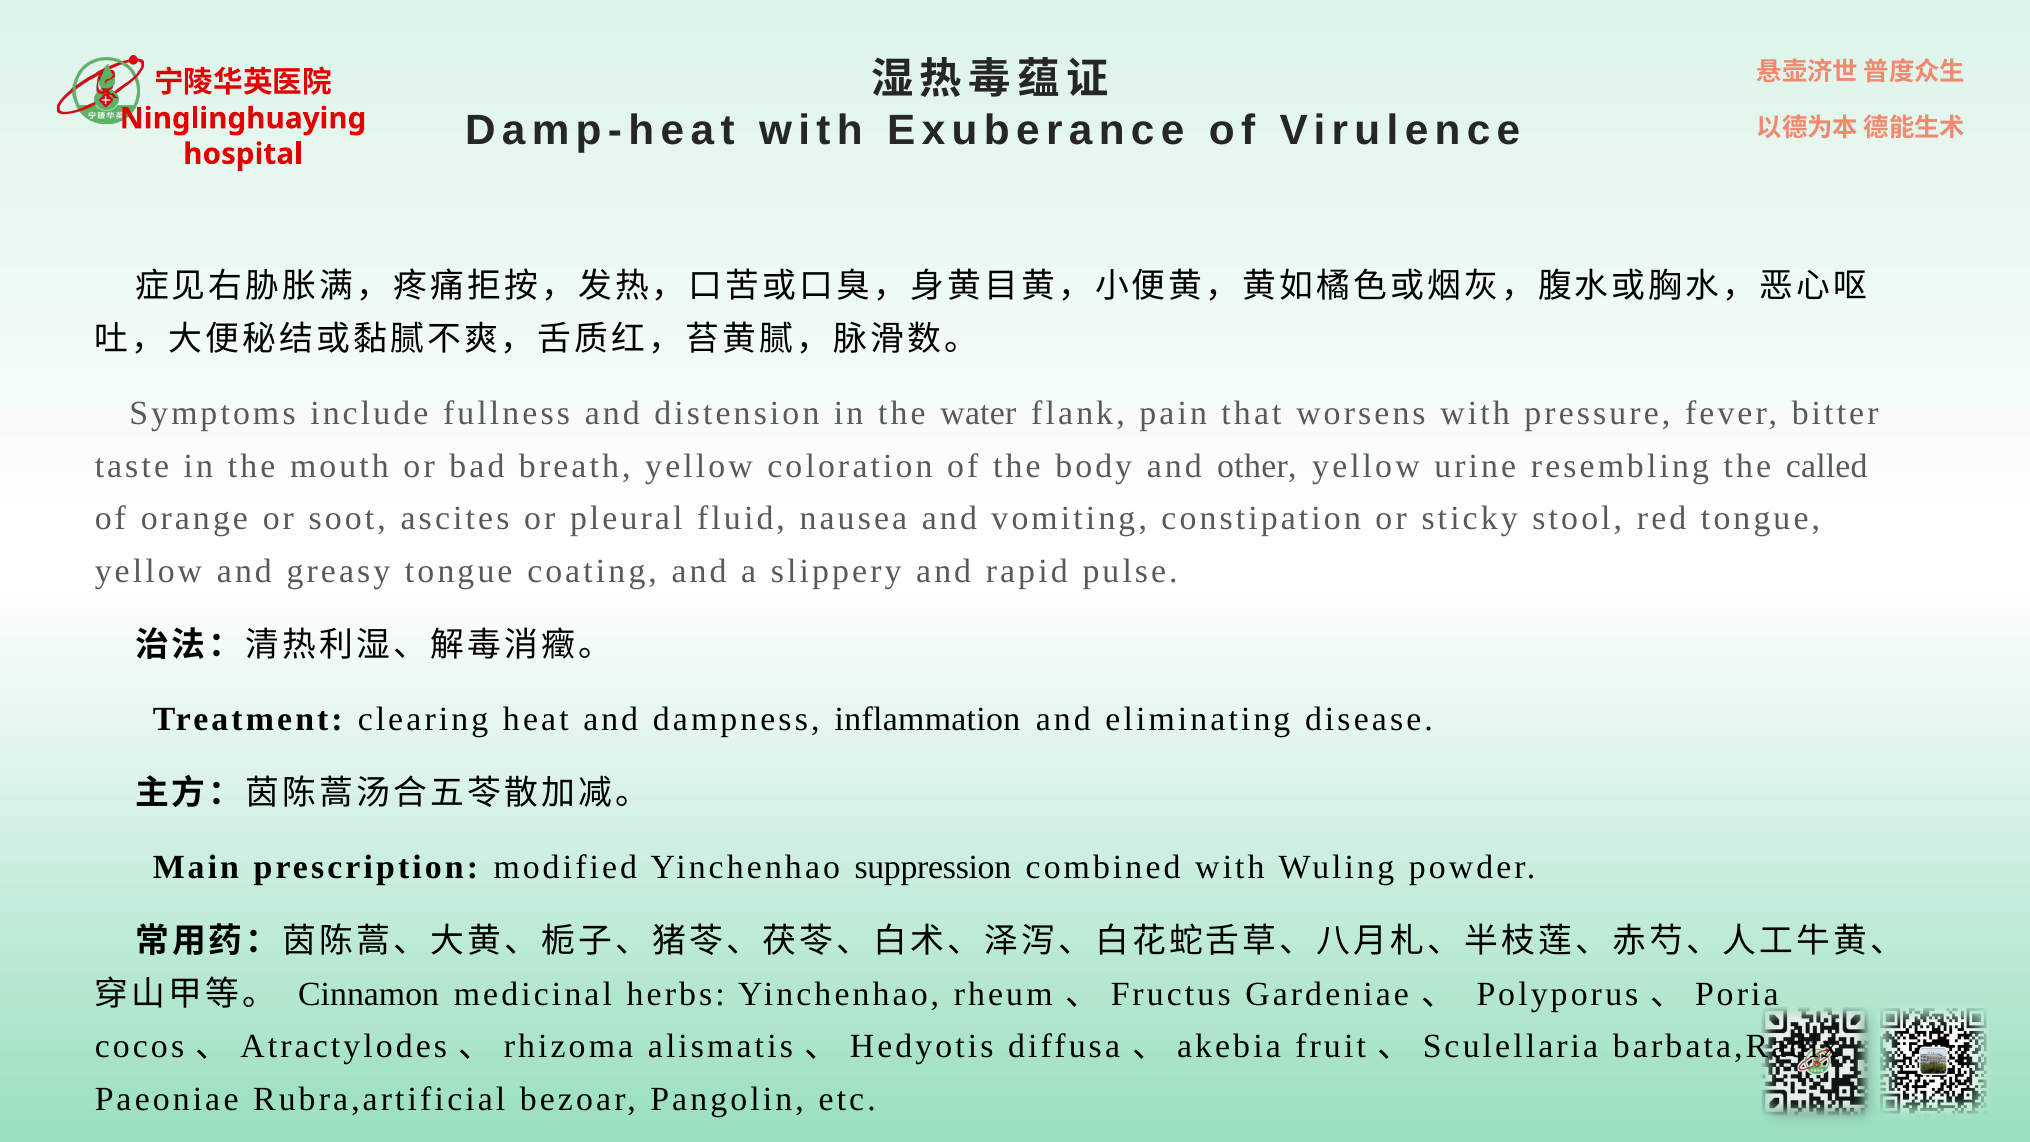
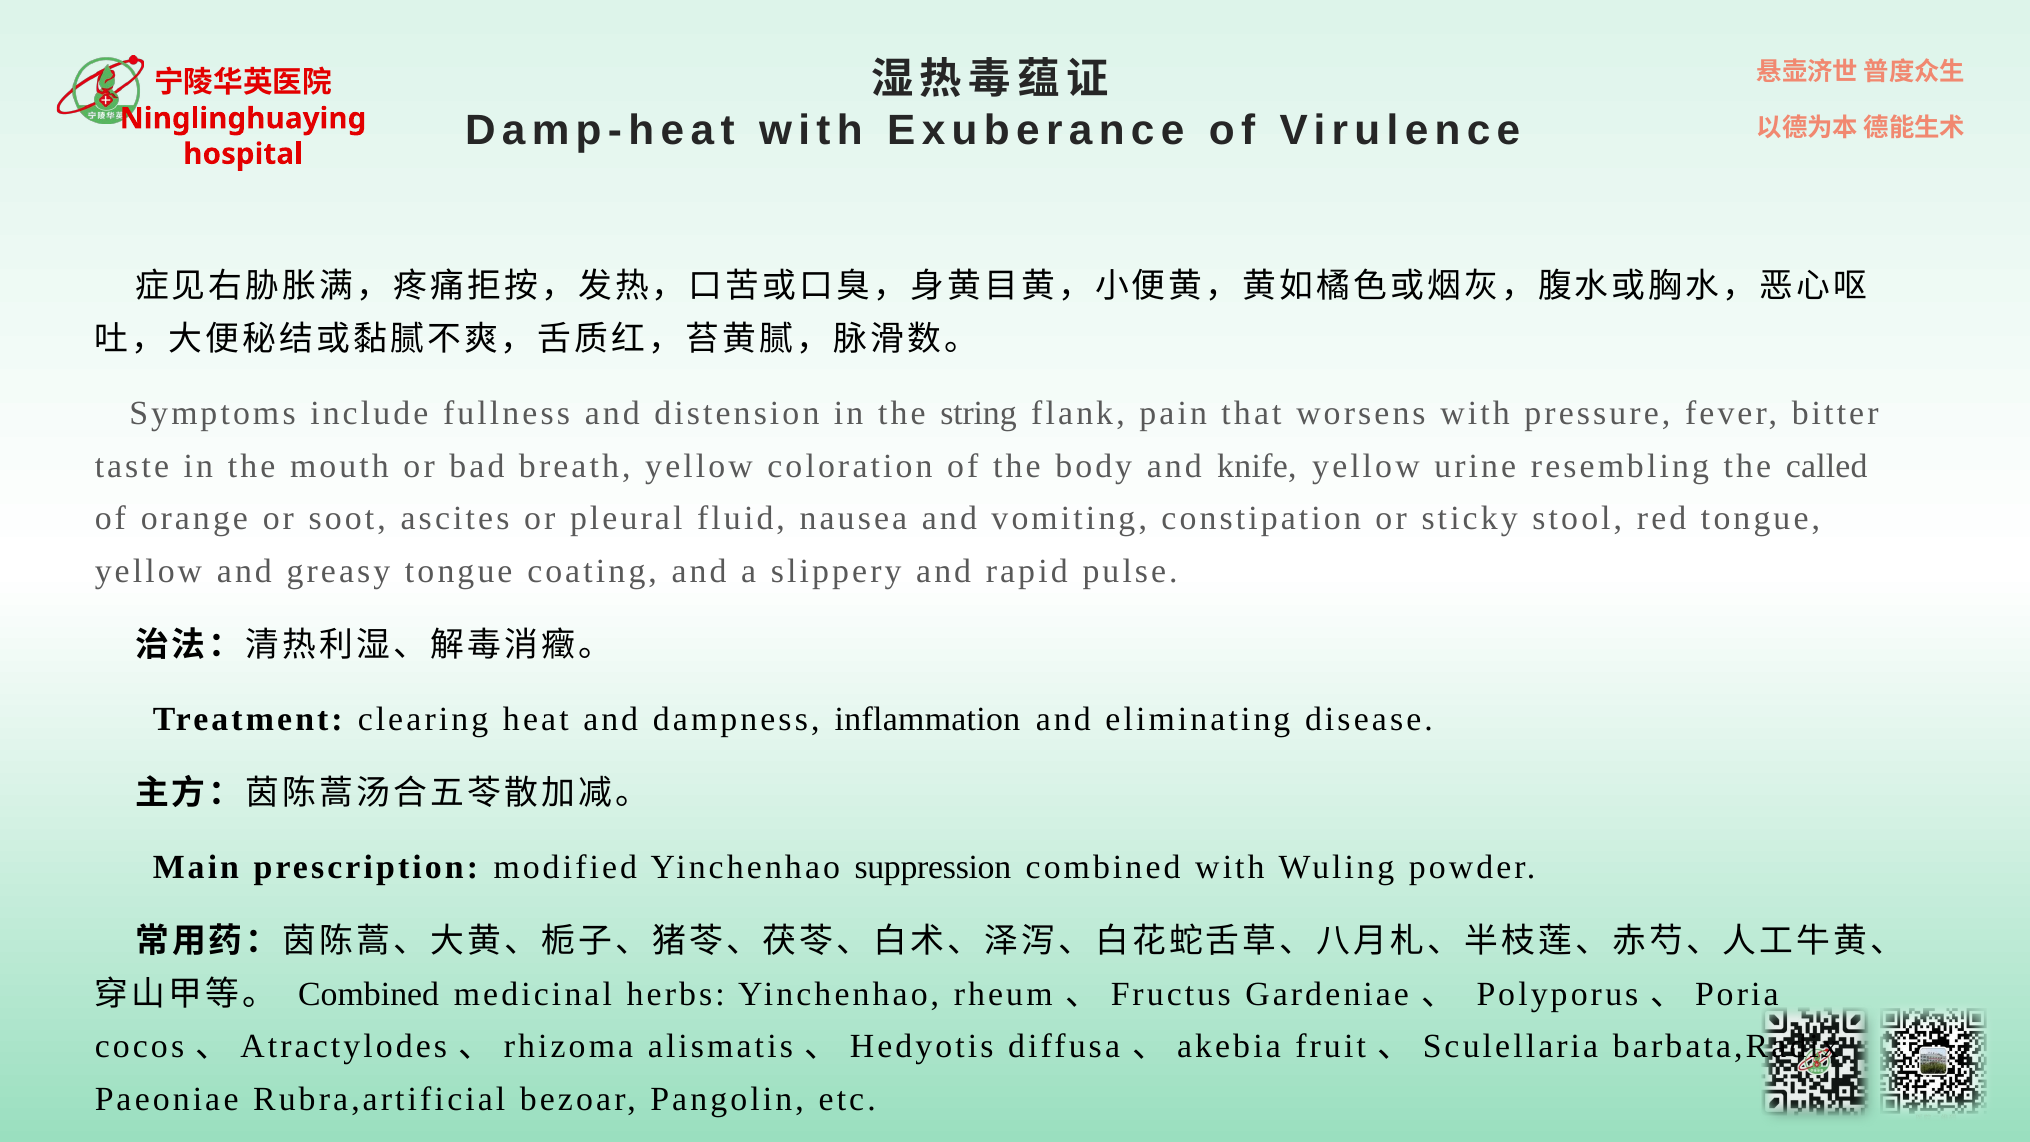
water: water -> string (979, 413)
other: other -> knife (1257, 466)
Cinnamon: Cinnamon -> Combined (369, 994)
